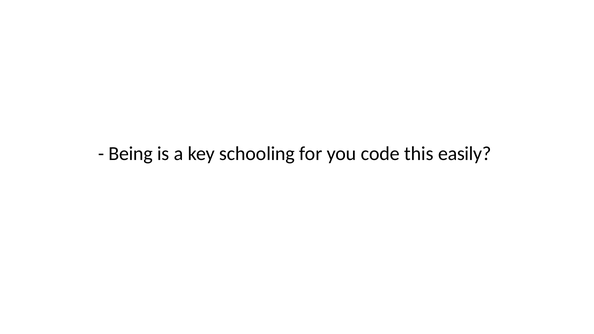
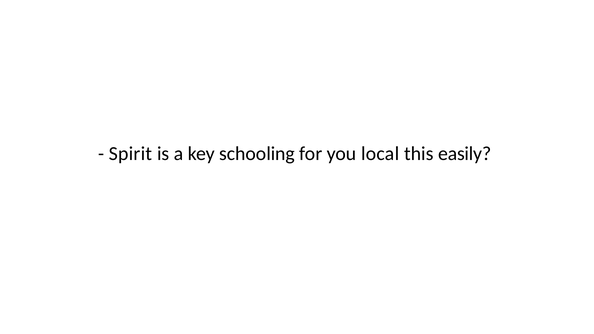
Being: Being -> Spirit (130, 154)
code: code -> local (380, 154)
